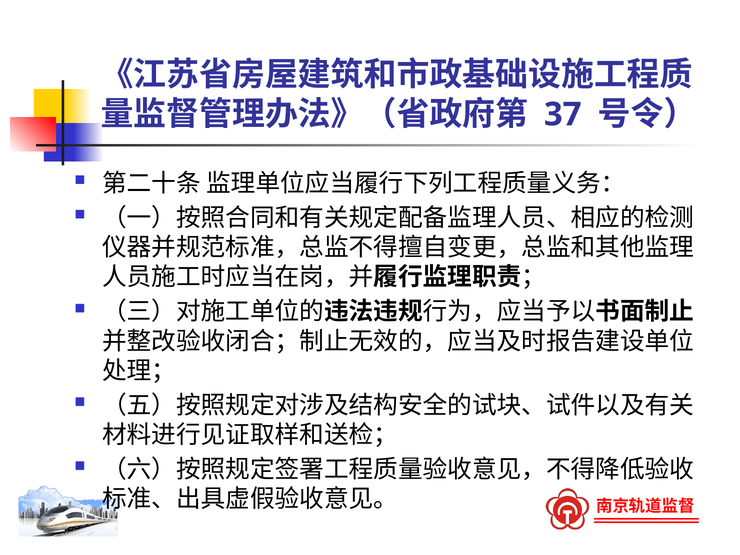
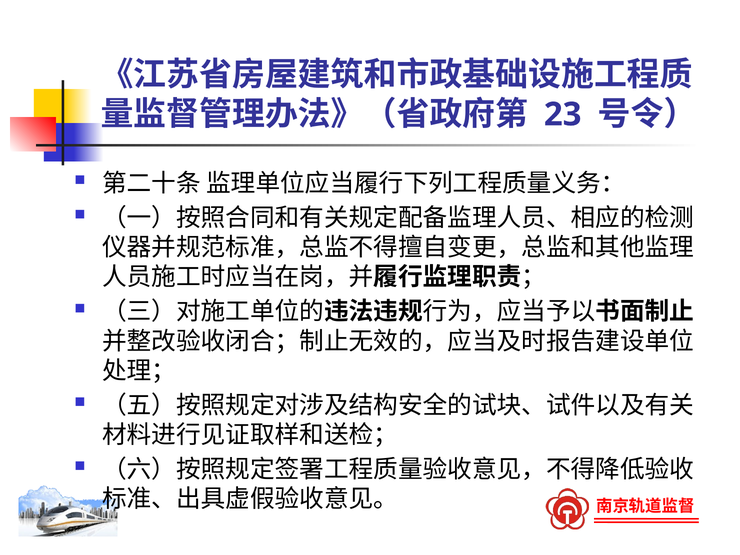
37: 37 -> 23 (563, 114)
